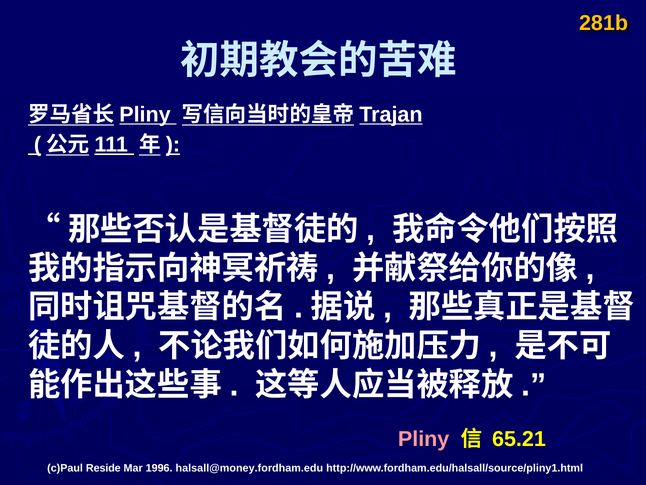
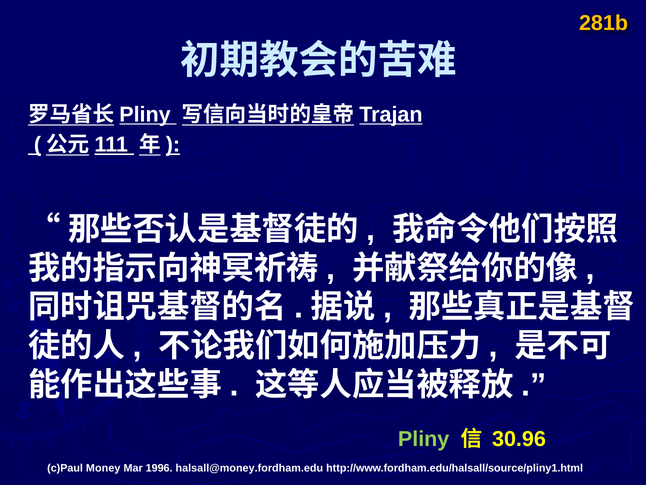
Pliny colour: pink -> light green (424, 439)
65.21: 65.21 -> 30.96 (519, 439)
Reside: Reside -> Money (103, 468)
